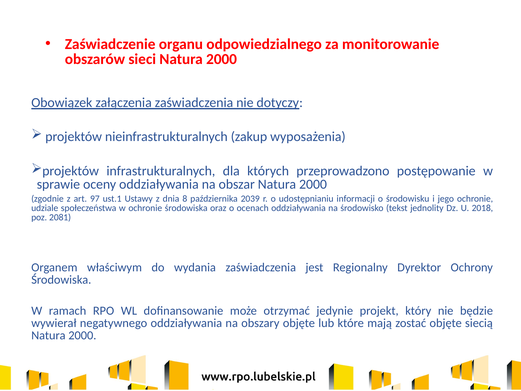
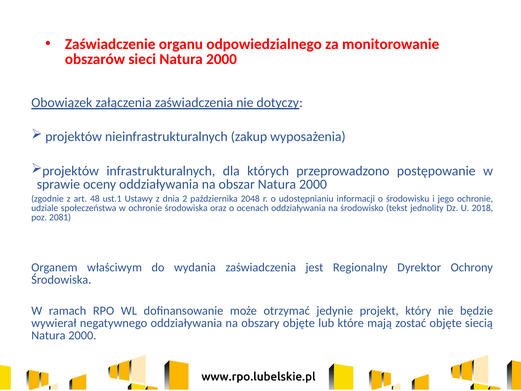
97: 97 -> 48 (95, 199)
8: 8 -> 2 (185, 199)
2039: 2039 -> 2048 (250, 199)
